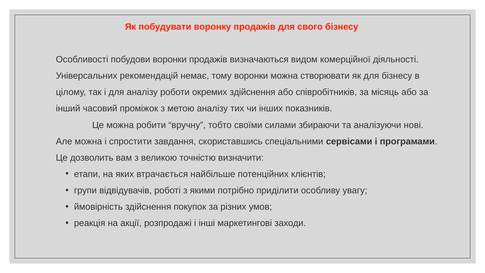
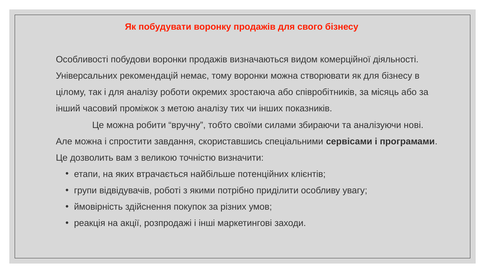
окремих здійснення: здійснення -> зростаюча (252, 92)
